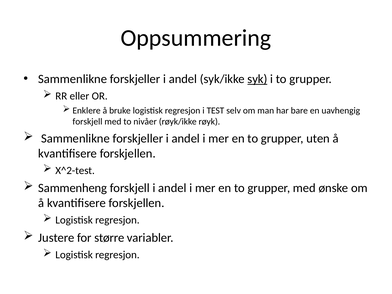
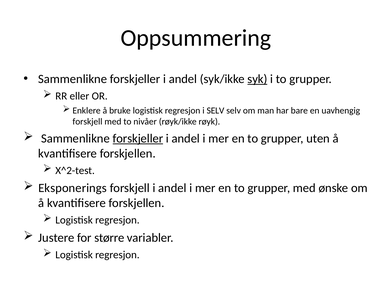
i TEST: TEST -> SELV (215, 111)
forskjeller underline: none -> present (138, 138)
Sammenheng: Sammenheng -> Eksponerings (73, 188)
